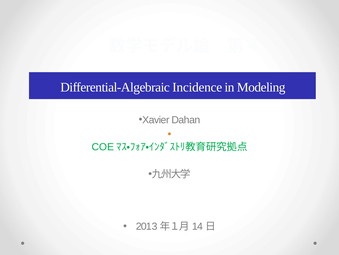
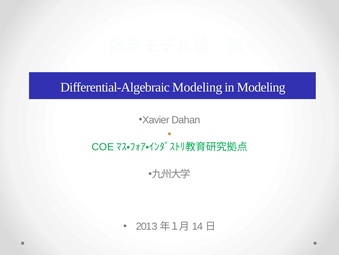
Differential-Algebraic Incidence: Incidence -> Modeling (197, 87)
